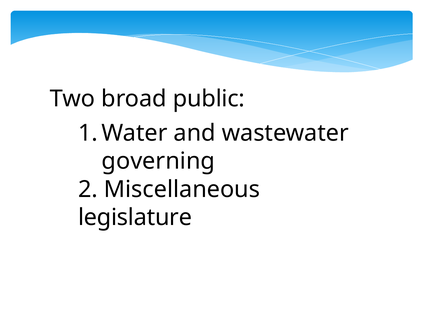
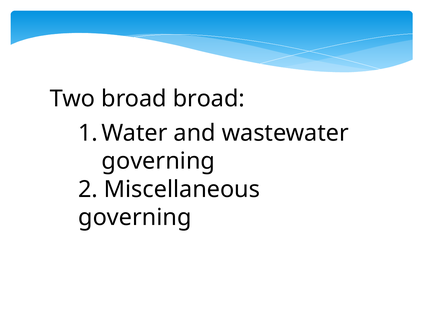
broad public: public -> broad (209, 99)
legislature: legislature -> governing (135, 218)
